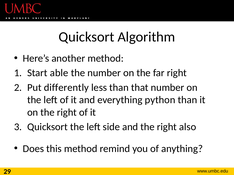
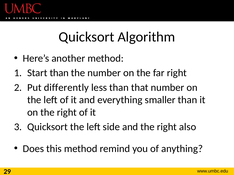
Start able: able -> than (59, 73)
python: python -> smaller (160, 100)
